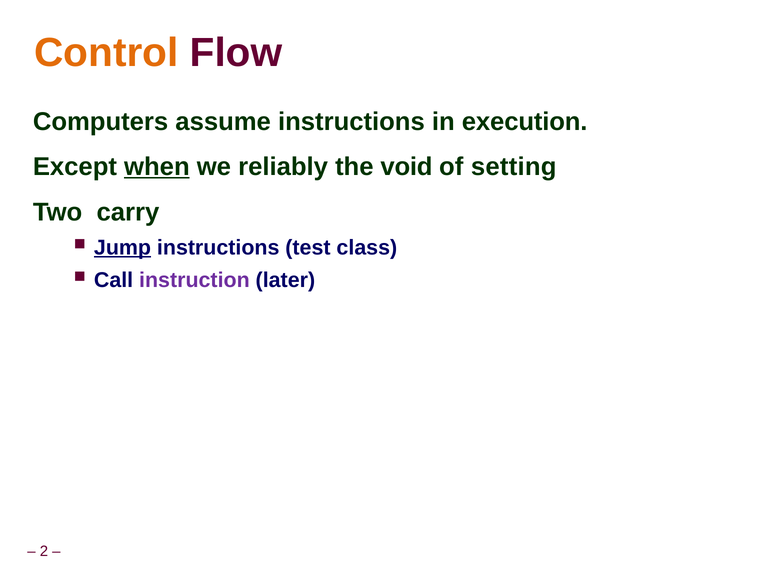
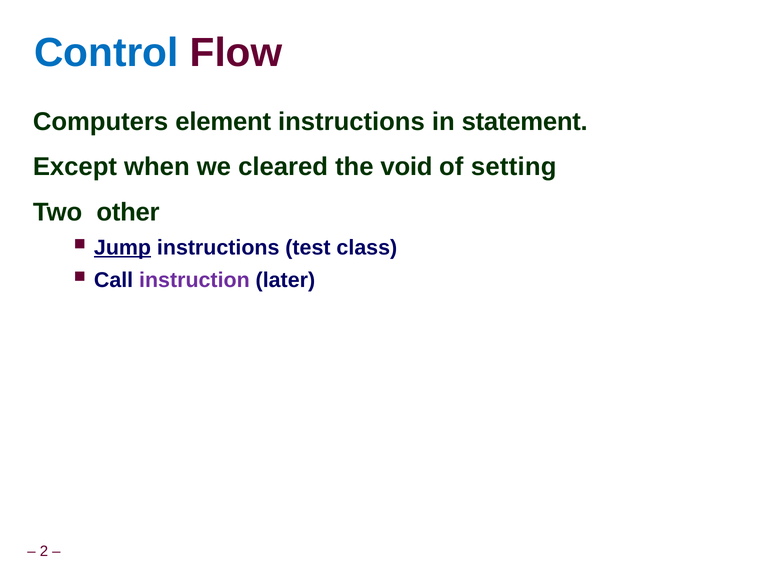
Control colour: orange -> blue (106, 53)
assume: assume -> element (223, 121)
execution: execution -> statement (525, 121)
when underline: present -> none (157, 167)
reliably: reliably -> cleared (283, 167)
carry: carry -> other (128, 212)
